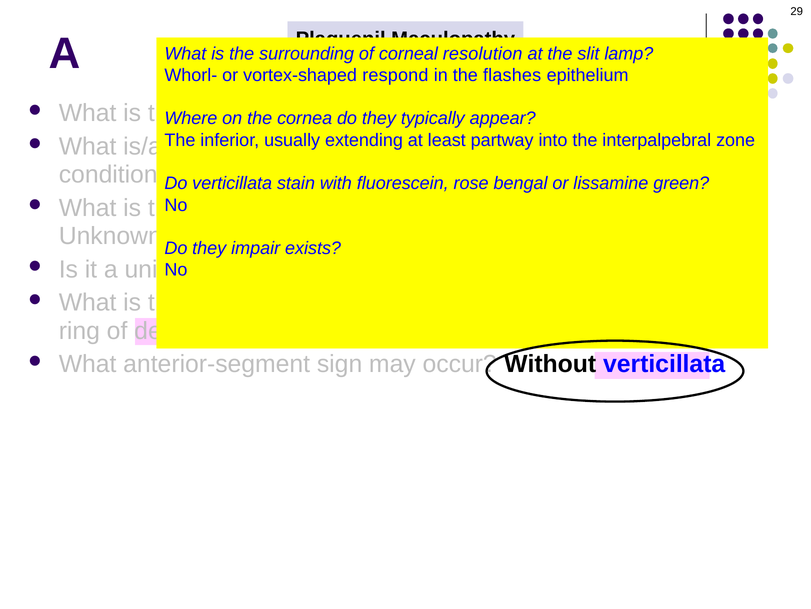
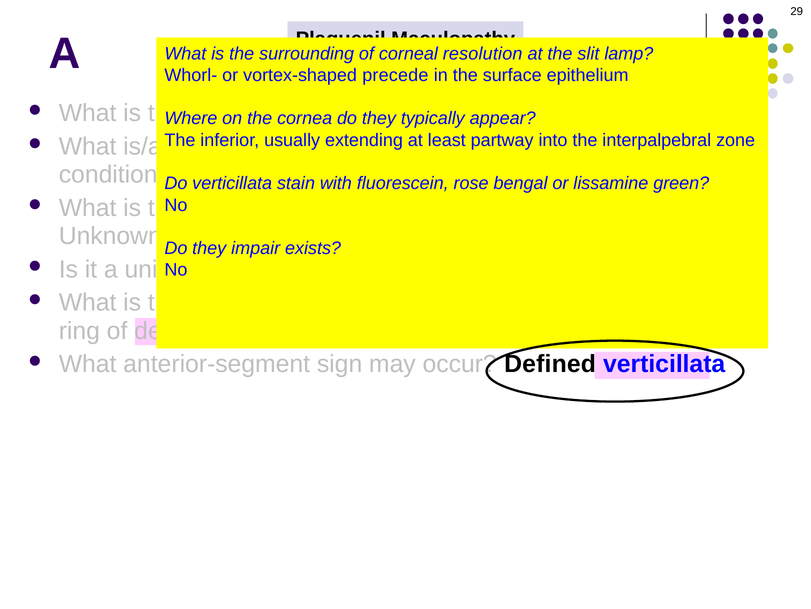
respond: respond -> precede (395, 75)
flashes: flashes -> surface (512, 75)
Without: Without -> Defined (550, 364)
